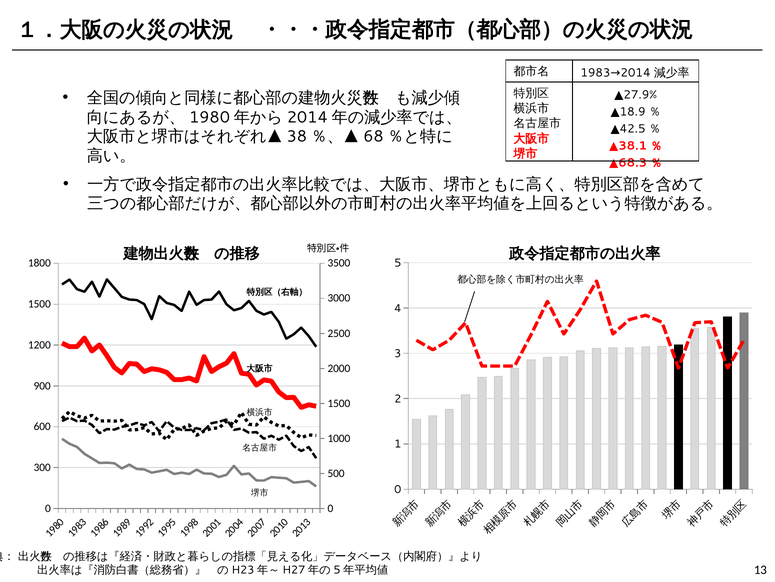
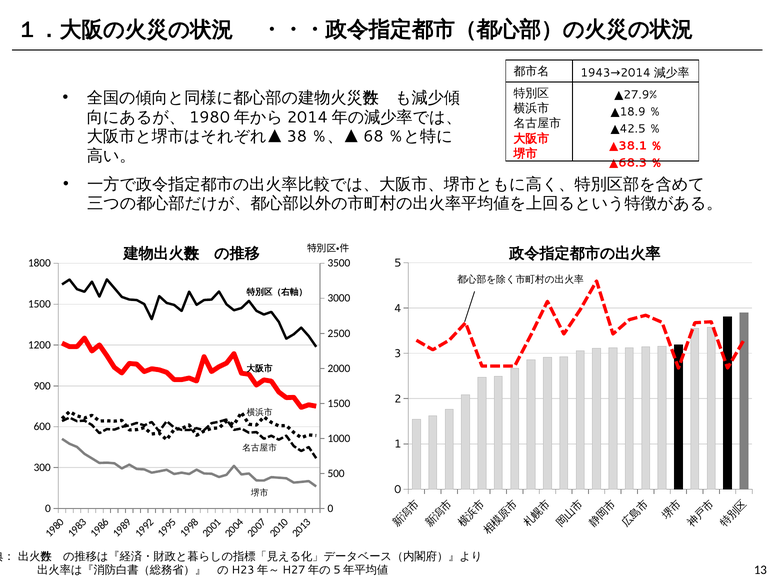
1983: 1983 -> 1943 (595, 73)
